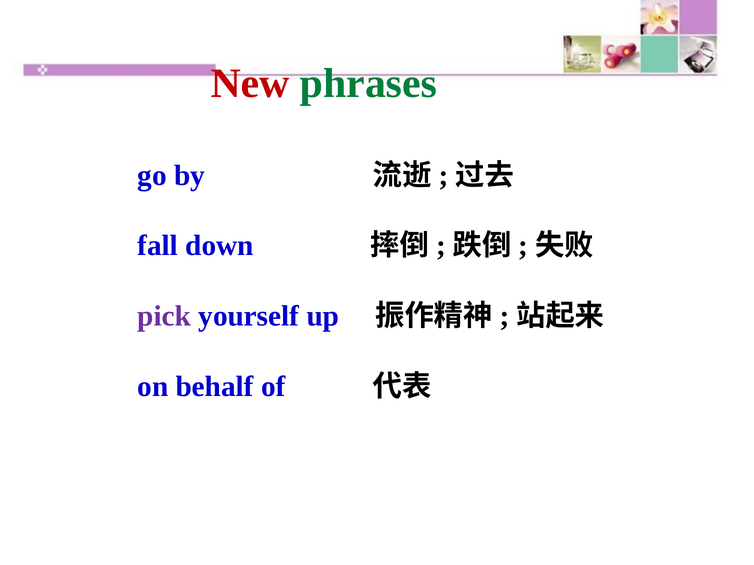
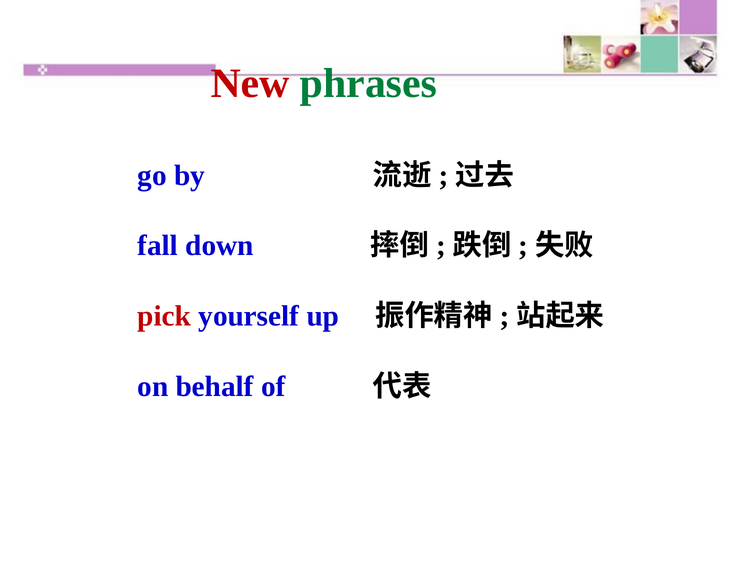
pick colour: purple -> red (164, 316)
